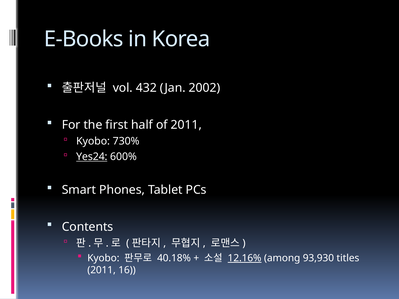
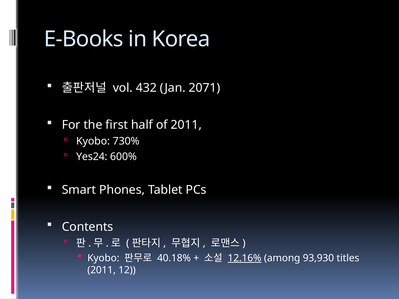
2002: 2002 -> 2071 (204, 88)
Yes24 underline: present -> none (92, 157)
16: 16 -> 12 (127, 270)
